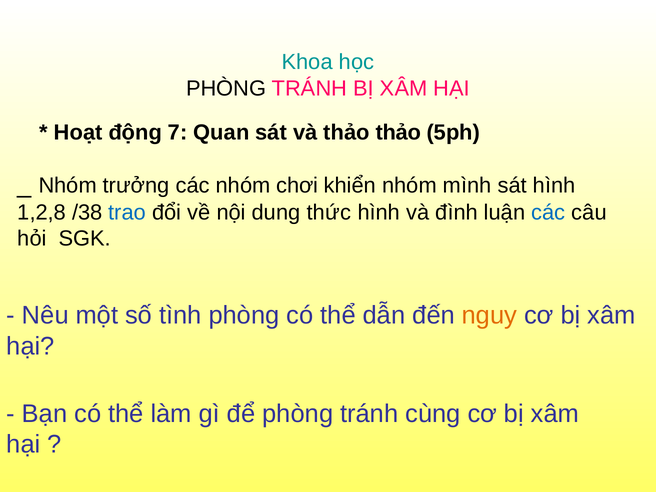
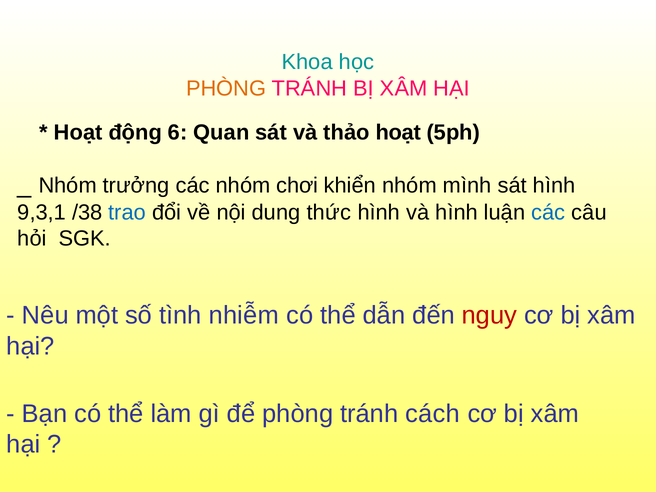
PHÒNG colour: black -> orange (226, 88)
7: 7 -> 6 (178, 133)
thảo thảo: thảo -> hoạt (398, 133)
1,2,8: 1,2,8 -> 9,3,1 (42, 212)
và đình: đình -> hình (457, 212)
tình phòng: phòng -> nhiễm (244, 315)
nguy colour: orange -> red (489, 315)
cùng: cùng -> cách (433, 414)
